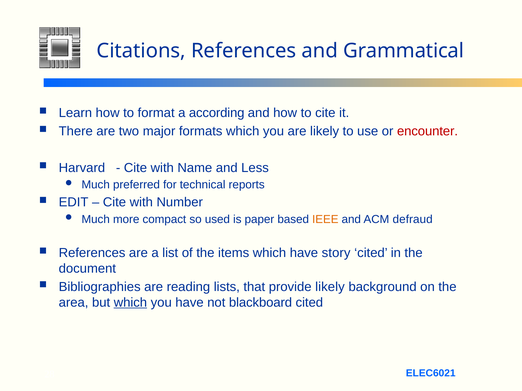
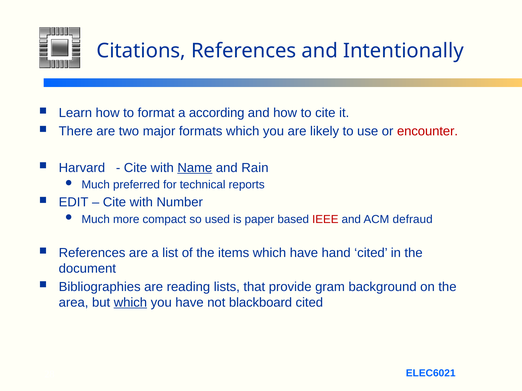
Grammatical: Grammatical -> Intentionally (403, 51)
Name underline: none -> present (195, 168)
Less: Less -> Rain (255, 168)
IEEE colour: orange -> red (325, 219)
story: story -> hand (336, 253)
provide likely: likely -> gram (330, 287)
